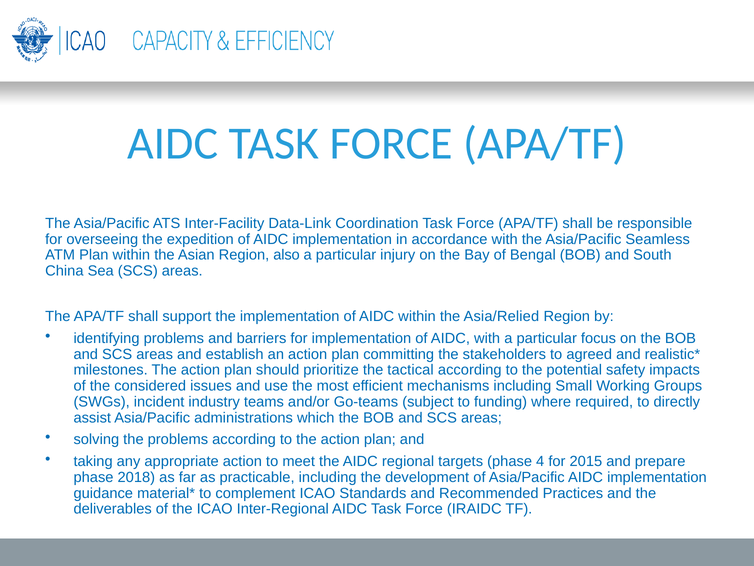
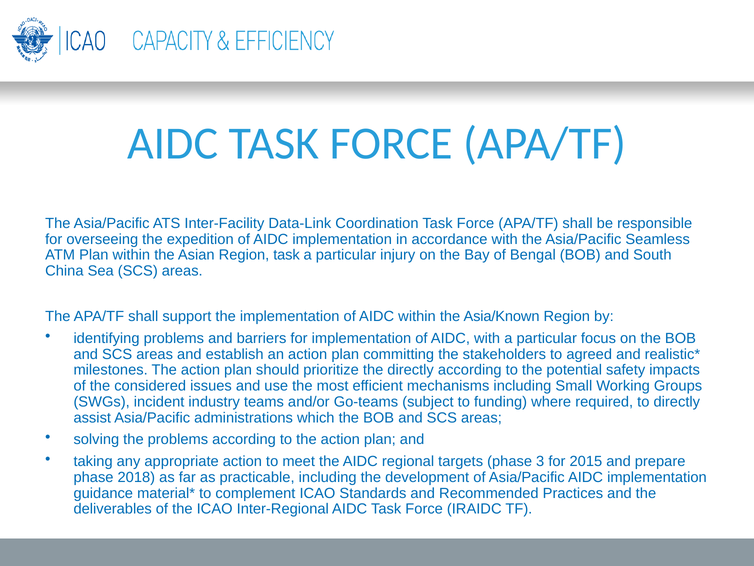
Region also: also -> task (286, 255)
Asia/Relied: Asia/Relied -> Asia/Known (502, 316)
the tactical: tactical -> directly (411, 370)
4: 4 -> 3 (540, 461)
